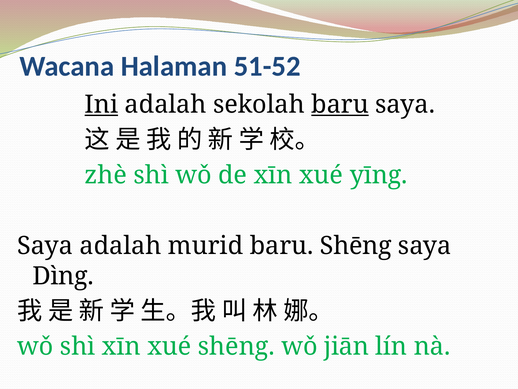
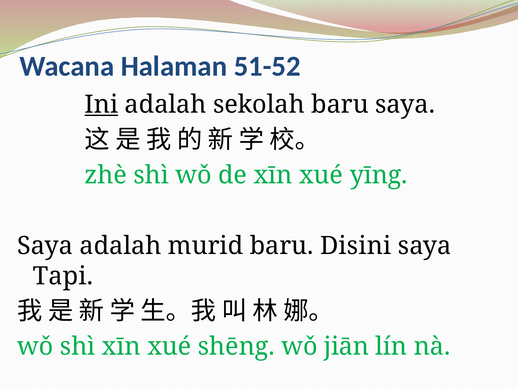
baru underline: present -> none (340, 104)
baru Shēng: Shēng -> Disini (356, 245)
Dìng: Dìng -> Tapi (63, 276)
